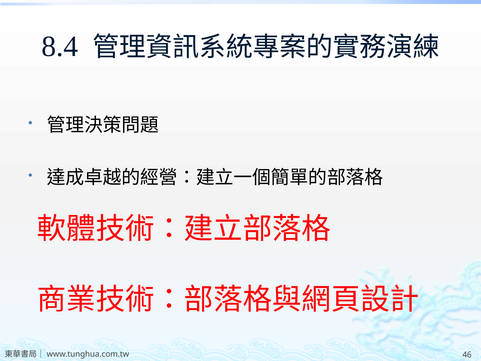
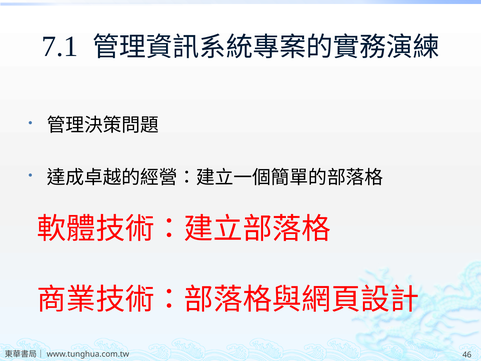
8.4: 8.4 -> 7.1 (60, 47)
